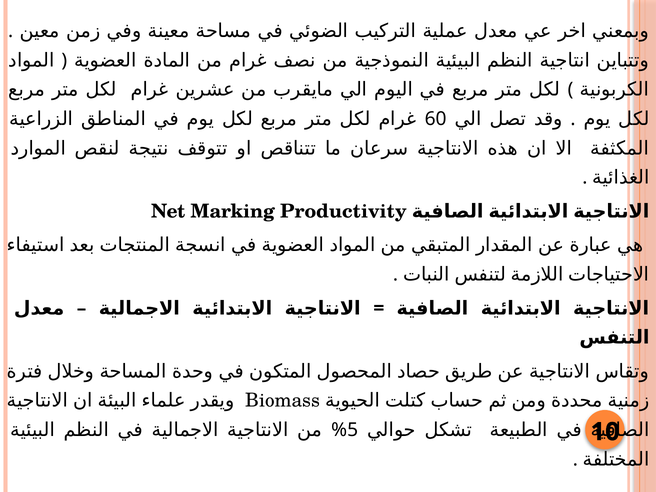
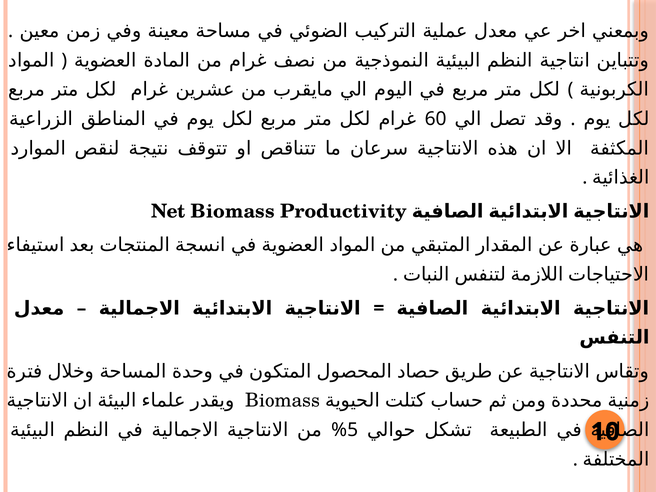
Net Marking: Marking -> Biomass (233, 211)
